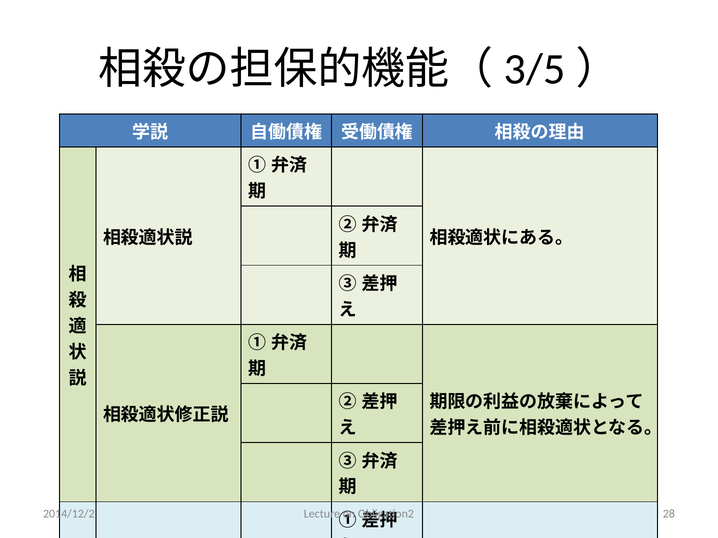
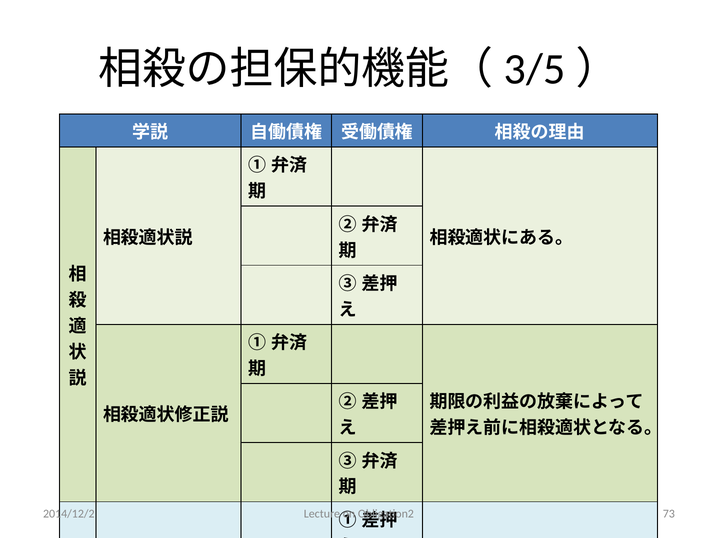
28: 28 -> 73 (669, 514)
